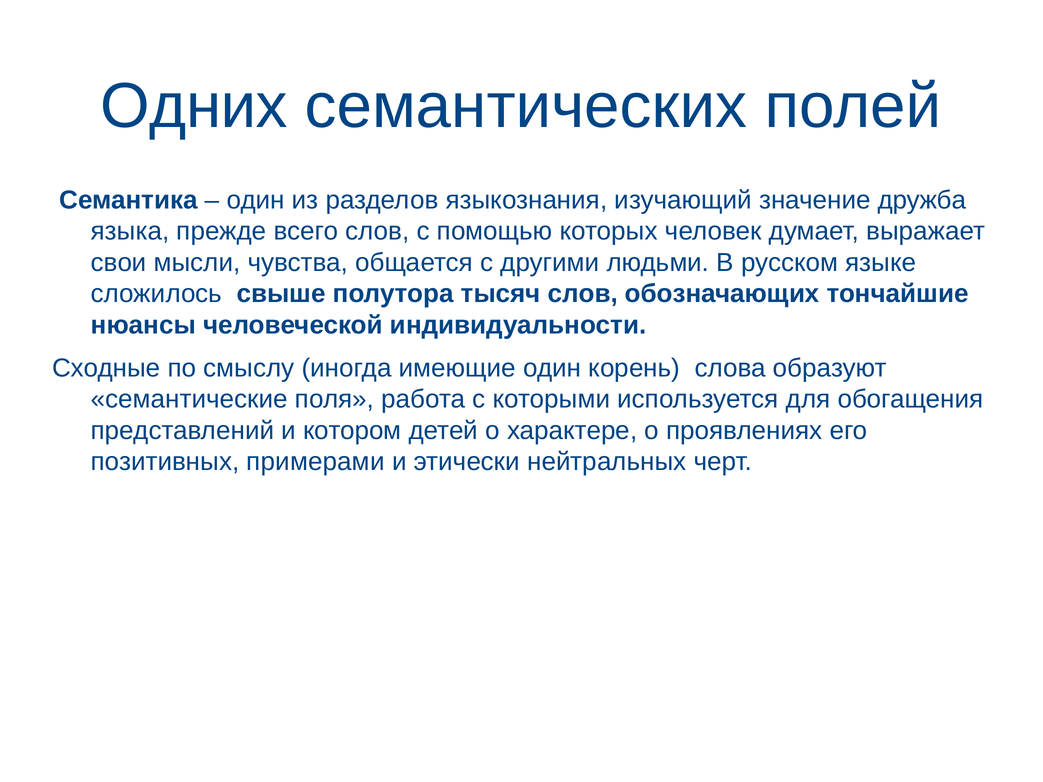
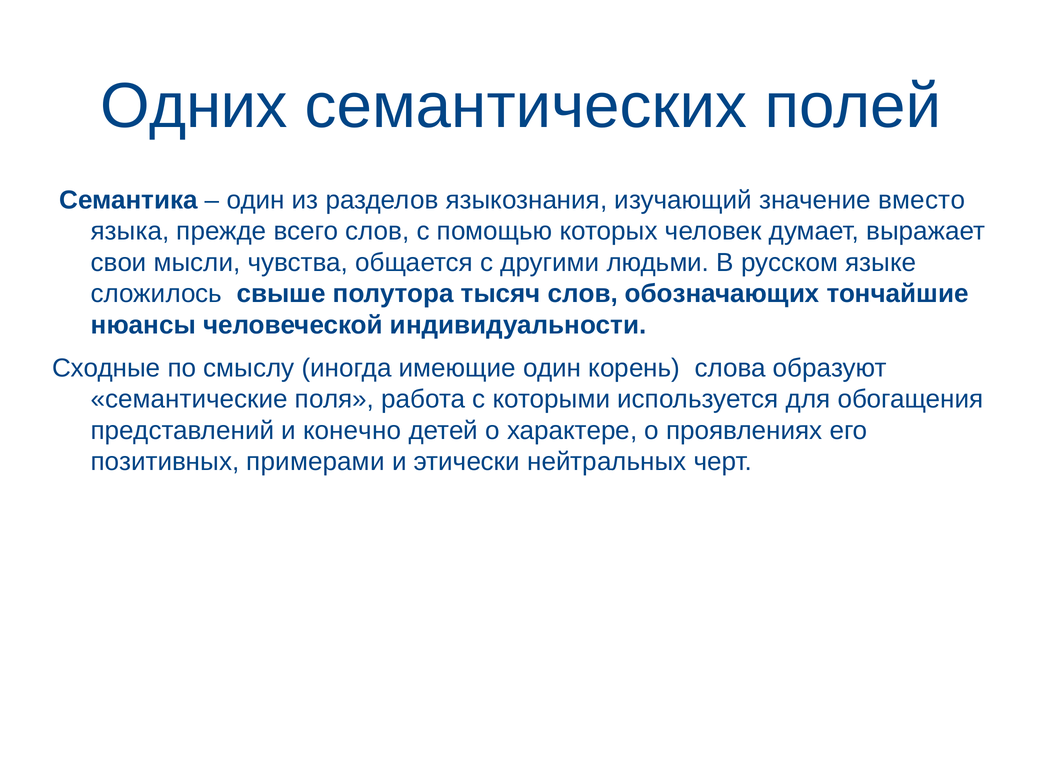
дружба: дружба -> вместо (922, 200)
котором: котором -> конечно (352, 431)
